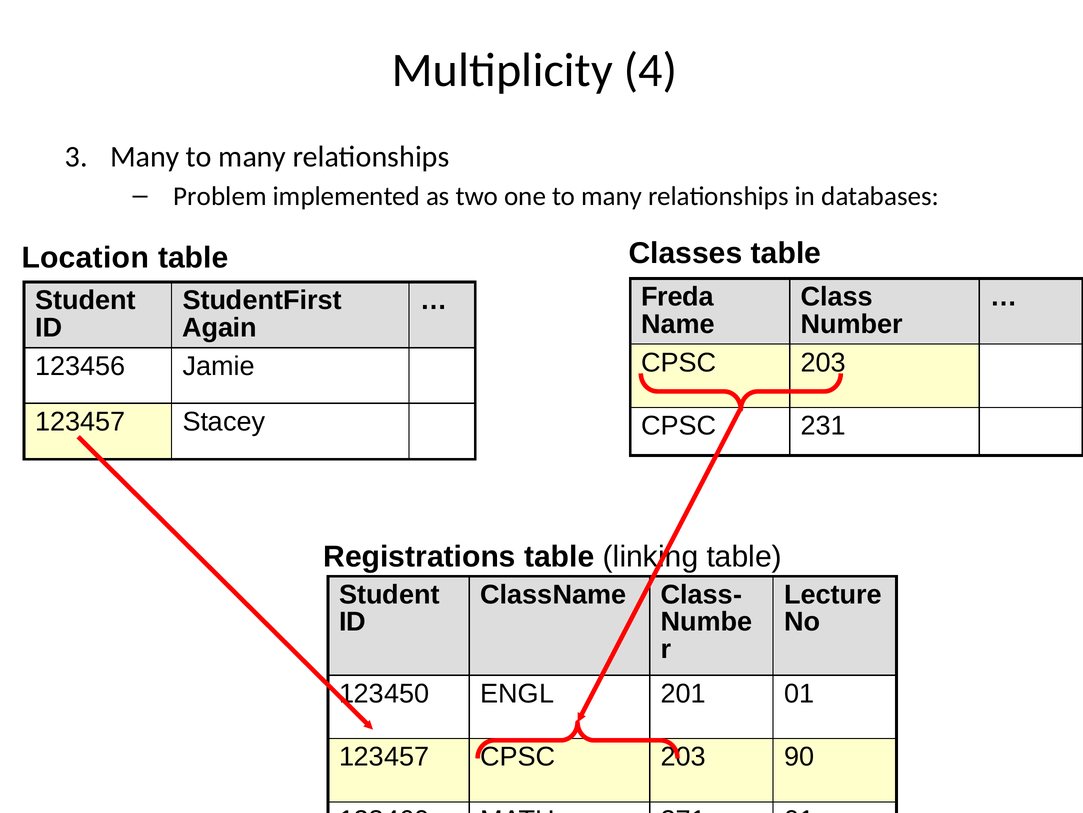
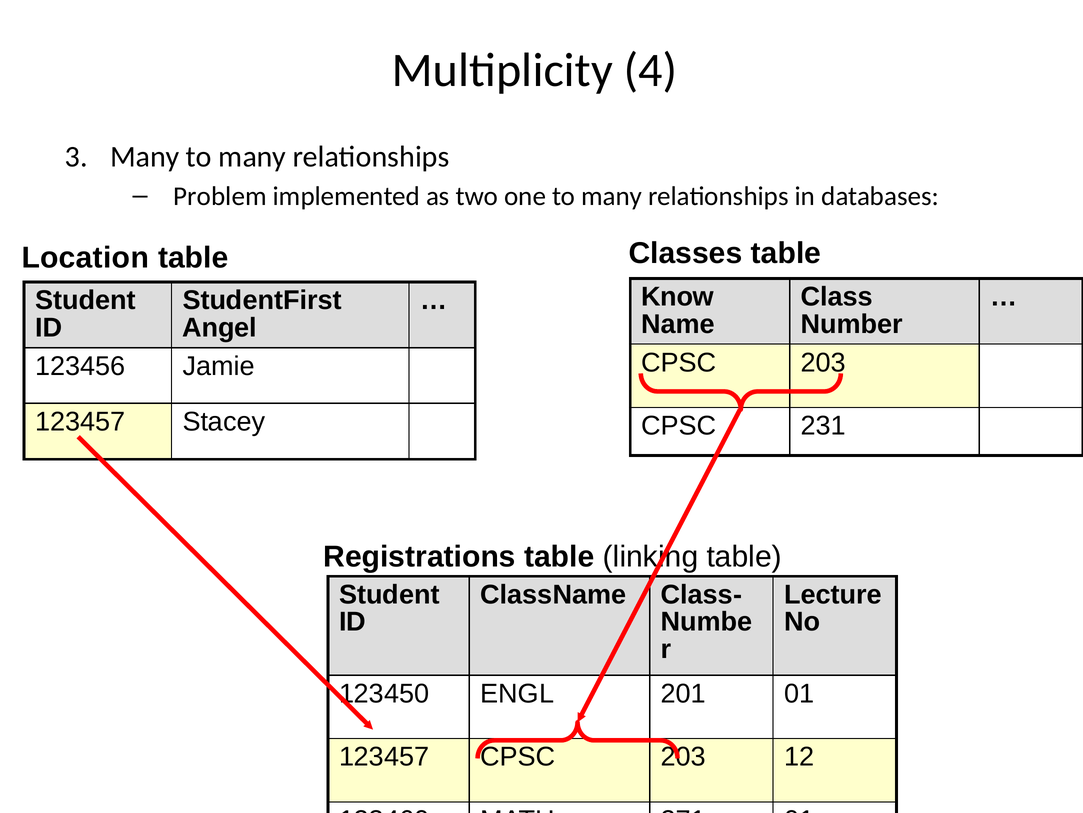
Freda: Freda -> Know (677, 297)
Again: Again -> Angel (220, 327)
90: 90 -> 12 (799, 756)
